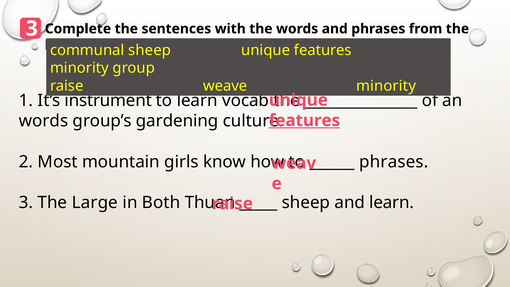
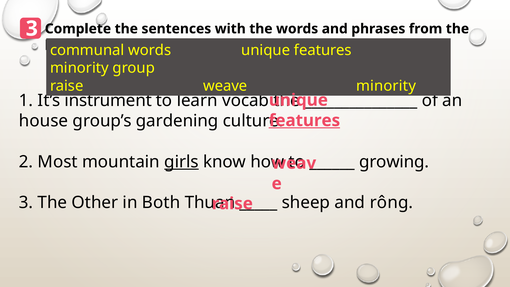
sheep: sheep -> words (150, 50)
words: words -> house (44, 121)
girls underline: none -> present (181, 162)
phrases: phrases -> growing (394, 162)
Large: Large -> Other (95, 203)
and learn: learn -> rông (391, 203)
